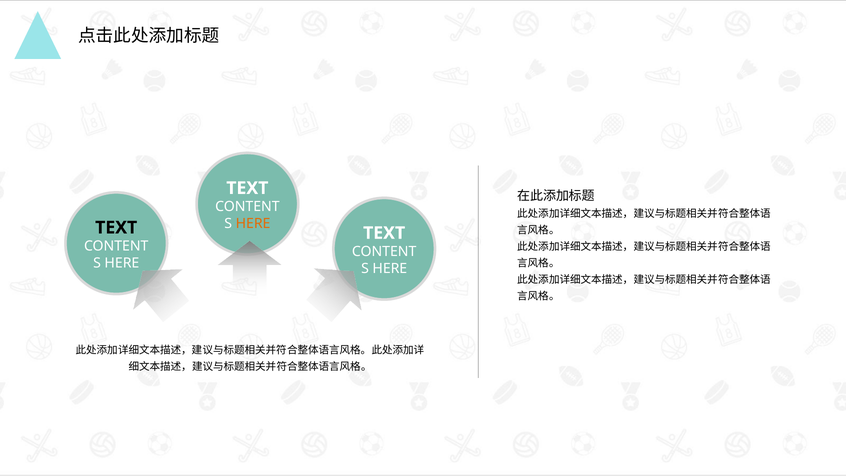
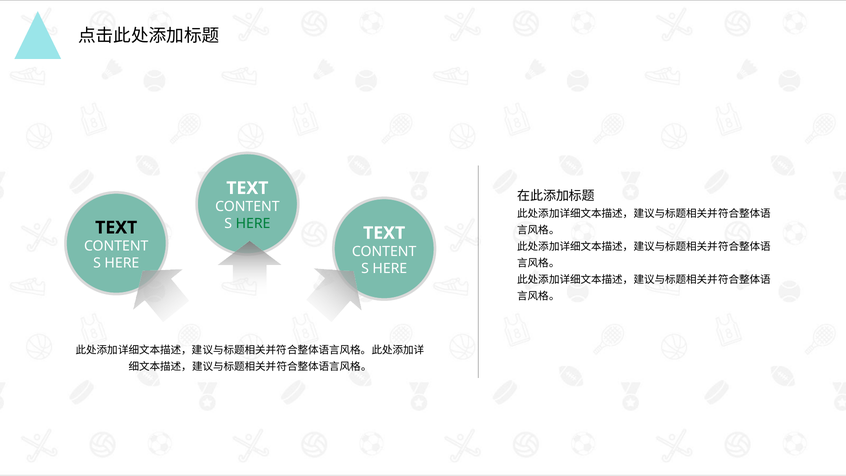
HERE colour: orange -> green (253, 224)
